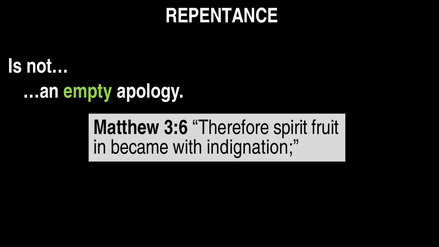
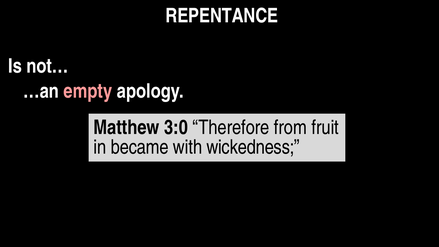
empty colour: light green -> pink (88, 91)
3:6: 3:6 -> 3:0 (176, 128)
spirit: spirit -> from (290, 128)
indignation: indignation -> wickedness (253, 147)
